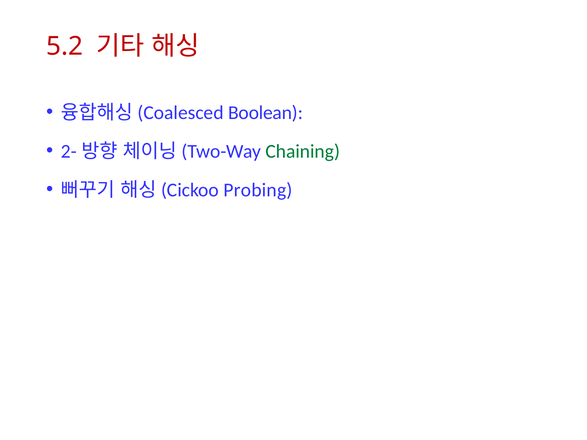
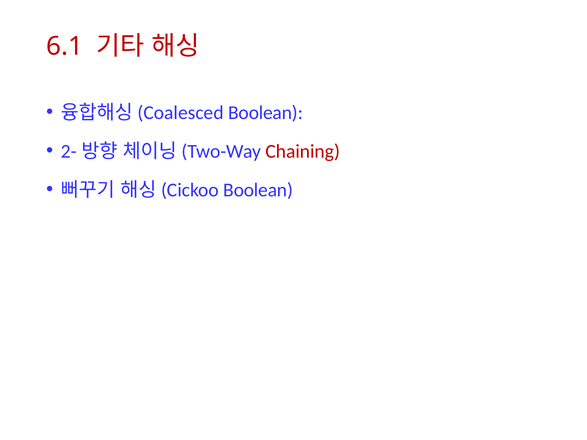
5.2: 5.2 -> 6.1 (65, 46)
Chaining colour: green -> red (303, 151)
Probing: Probing -> Boolean (258, 190)
